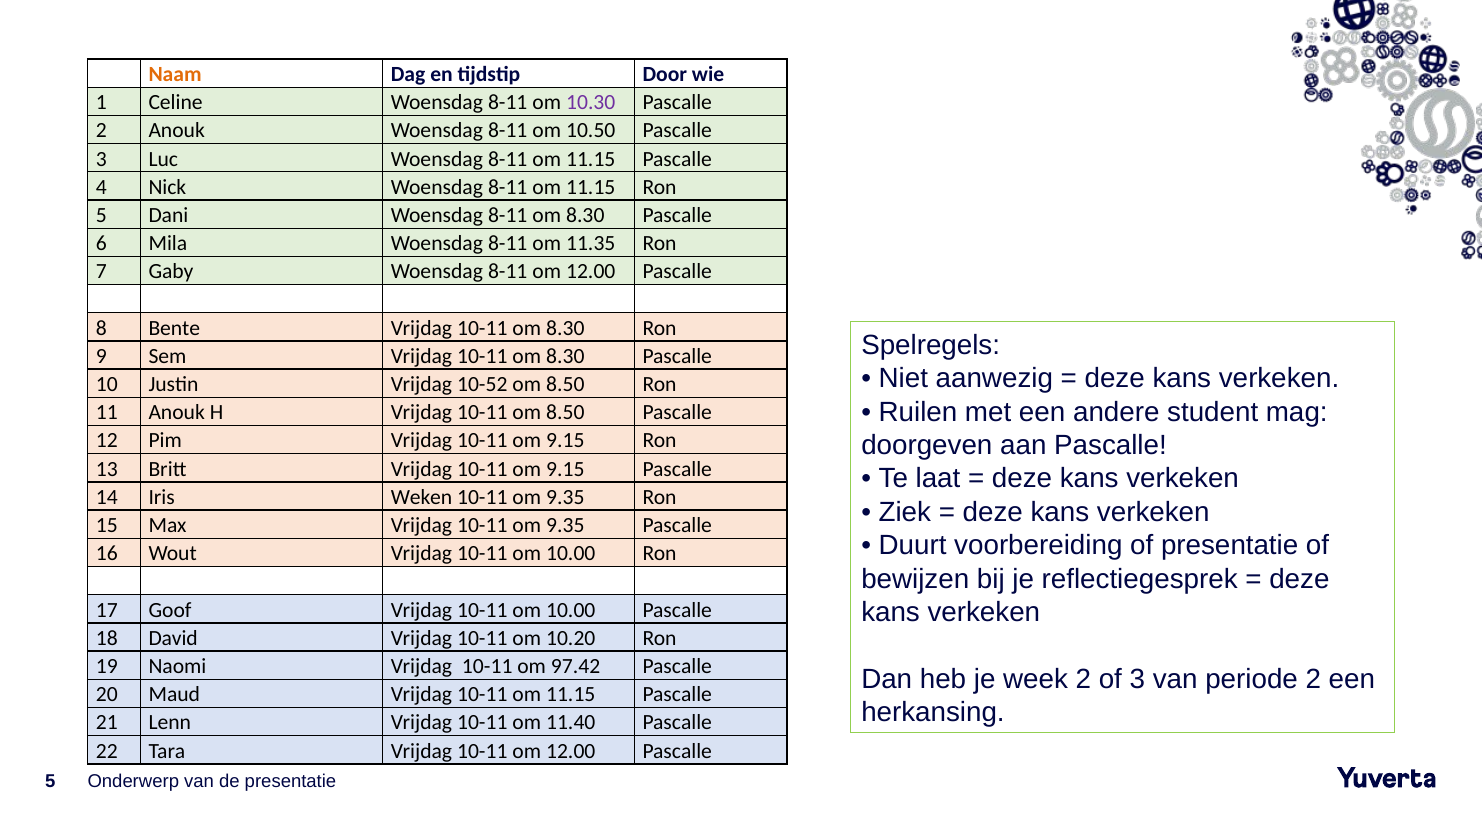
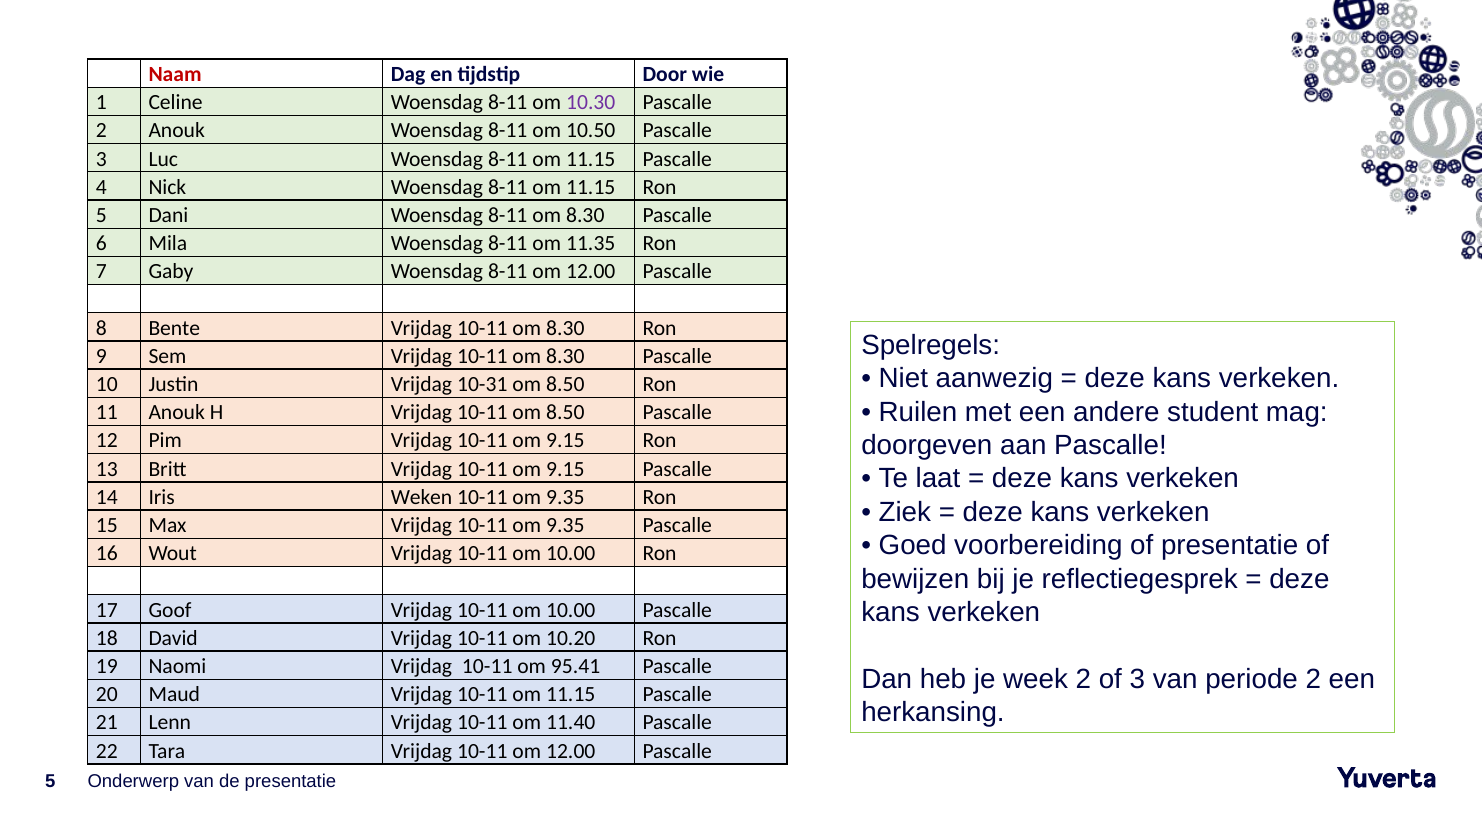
Naam colour: orange -> red (175, 74)
10-52: 10-52 -> 10-31 (482, 384)
Duurt: Duurt -> Goed (913, 545)
97.42: 97.42 -> 95.41 (576, 666)
